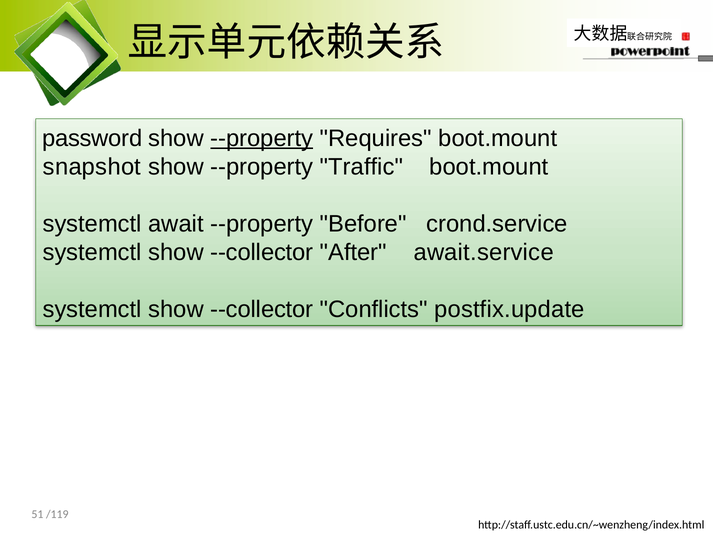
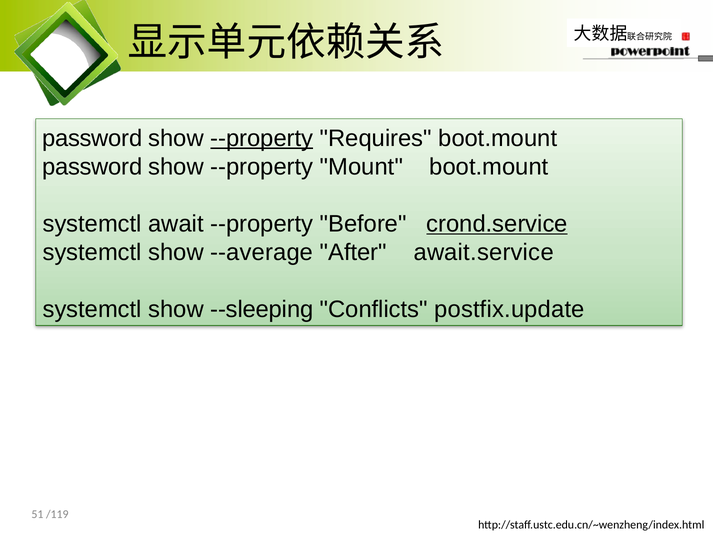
snapshot: snapshot -> password (92, 167)
Traffic: Traffic -> Mount (361, 167)
crond.service underline: none -> present (497, 224)
--collector: --collector -> --average (262, 252)
--collector: --collector -> --sleeping (262, 309)
